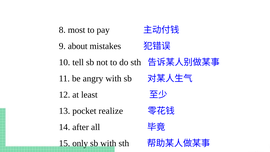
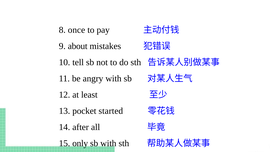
most: most -> once (76, 30)
realize: realize -> started (111, 111)
